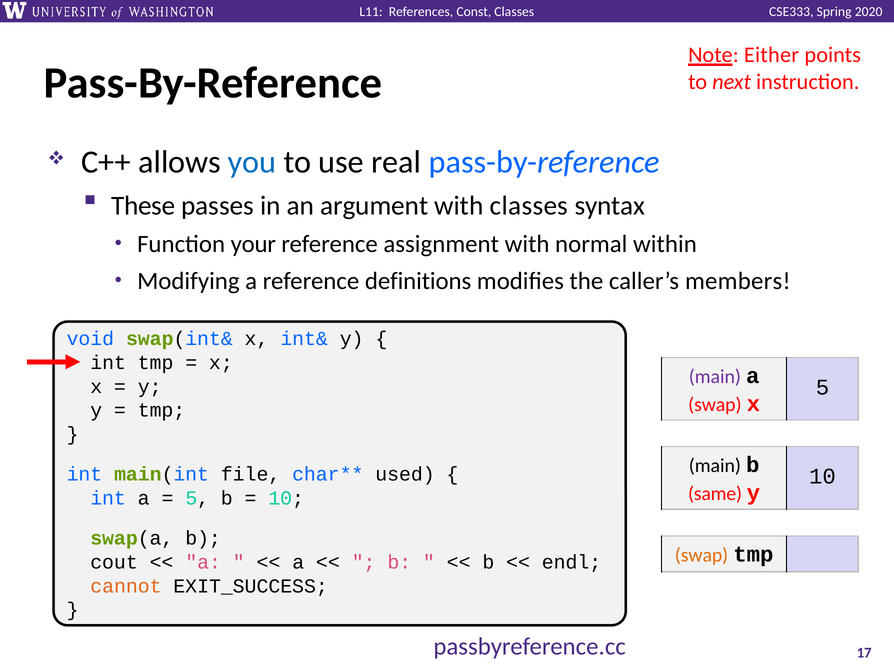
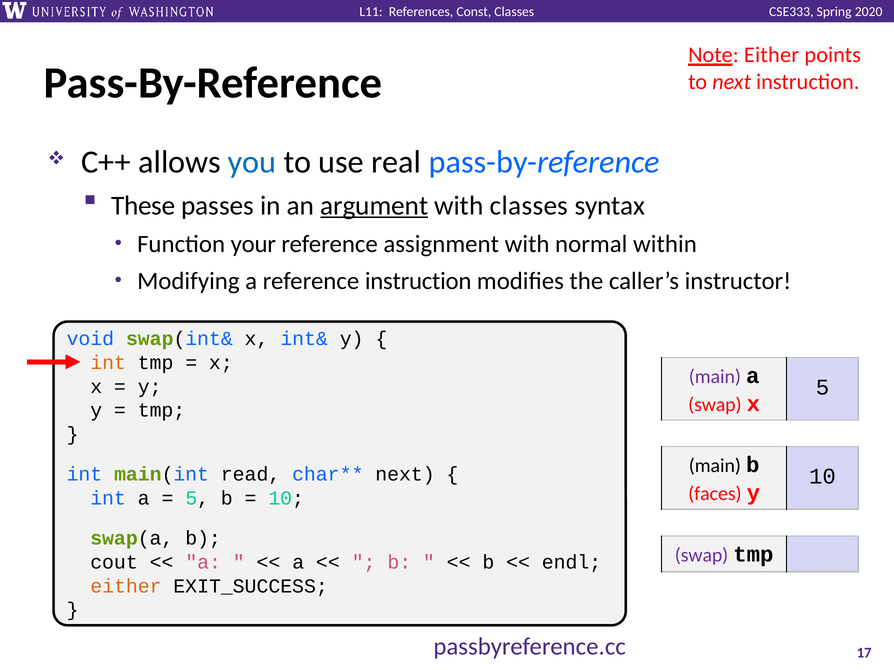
argument underline: none -> present (374, 206)
reference definitions: definitions -> instruction (418, 281)
members: members -> instructor (738, 281)
int colour: black -> orange (108, 363)
file: file -> read (251, 475)
used: used -> next (405, 475)
same: same -> faces (715, 494)
swap colour: orange -> purple (702, 556)
cannot: cannot -> either (126, 586)
